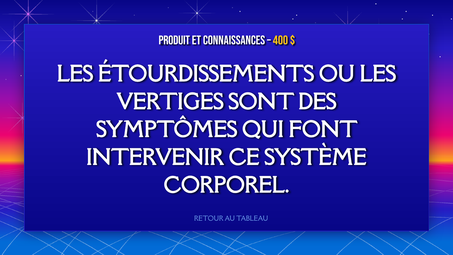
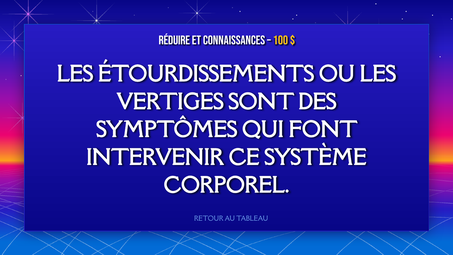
PRODUIT: PRODUIT -> RÉDUIRE (174, 40)
400: 400 -> 100 (280, 40)
